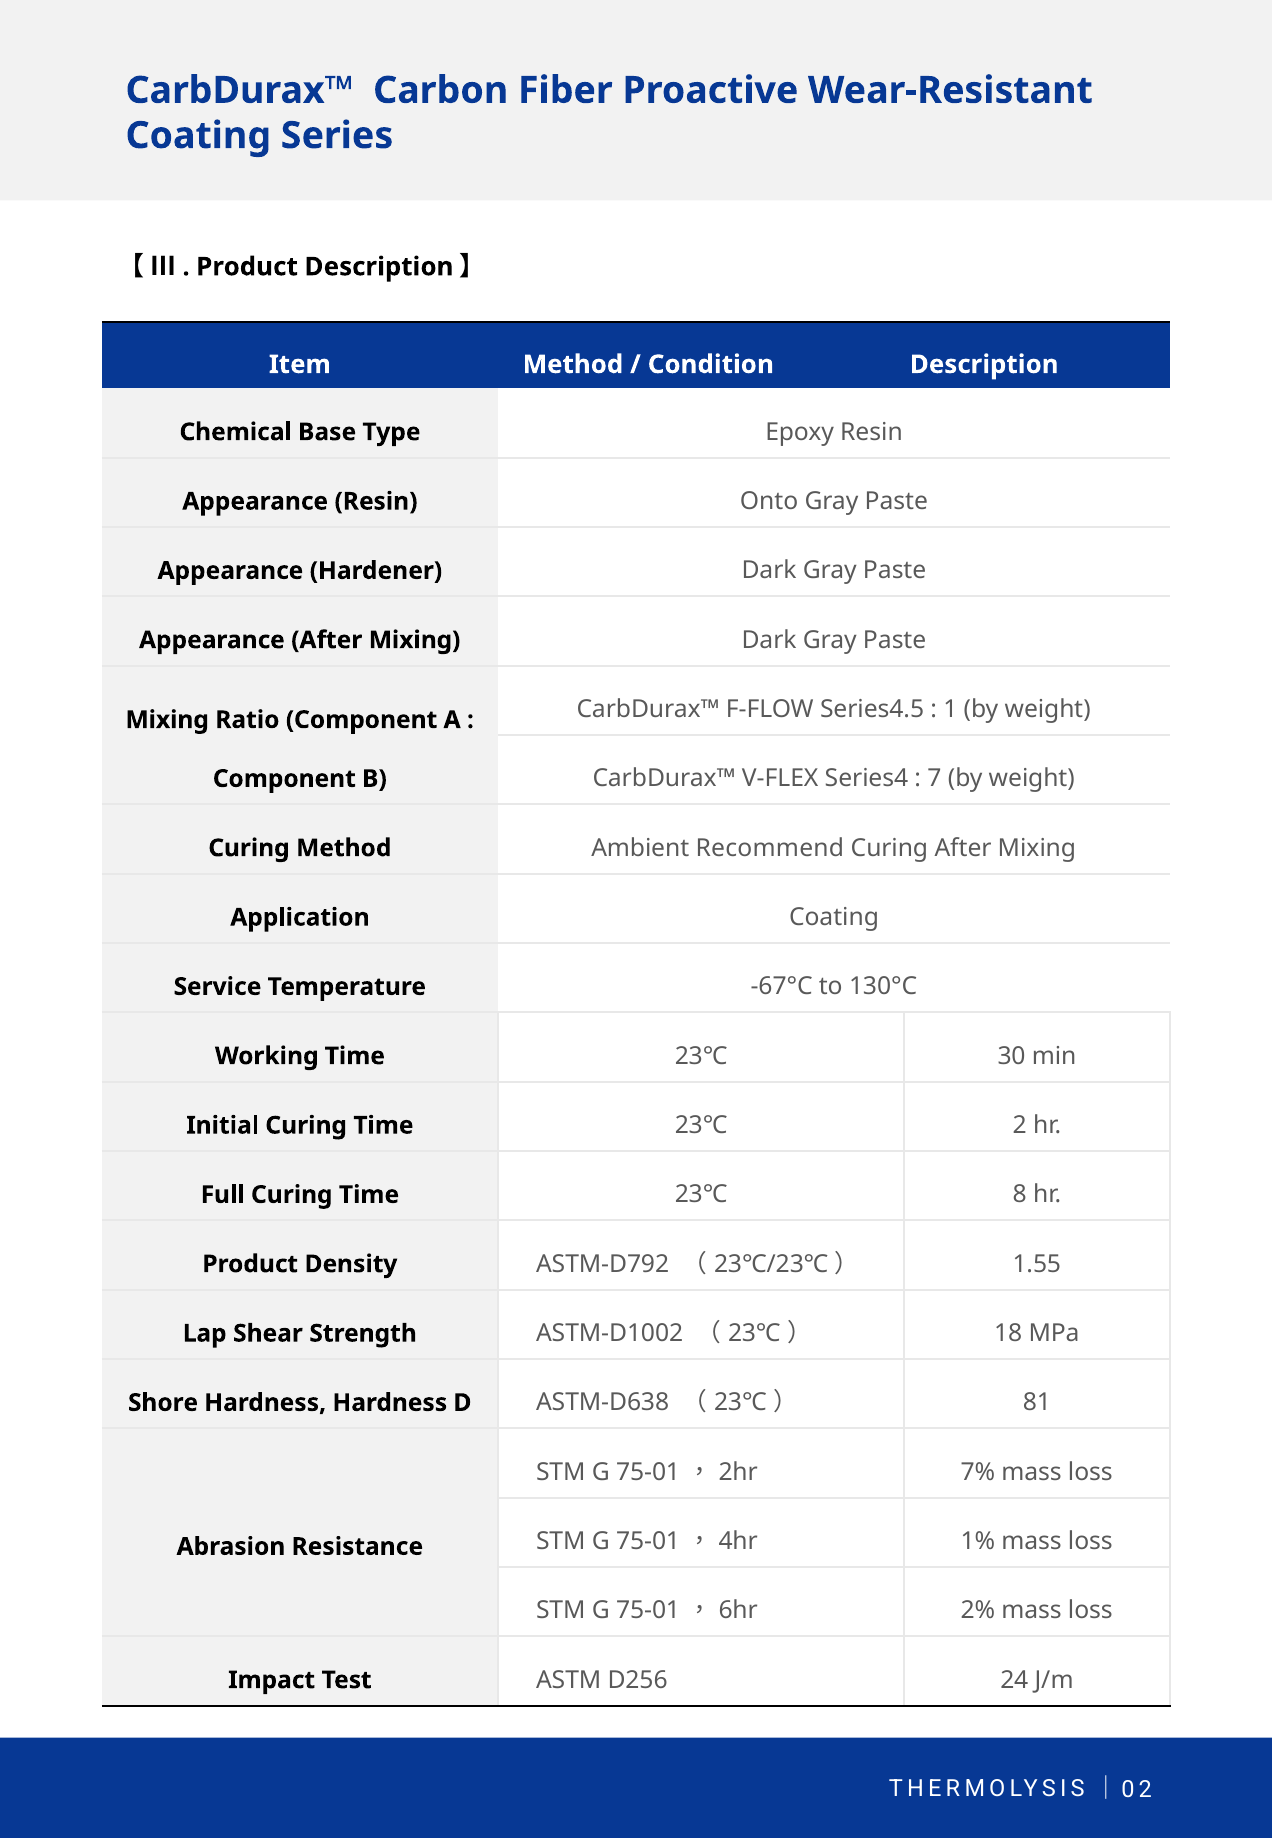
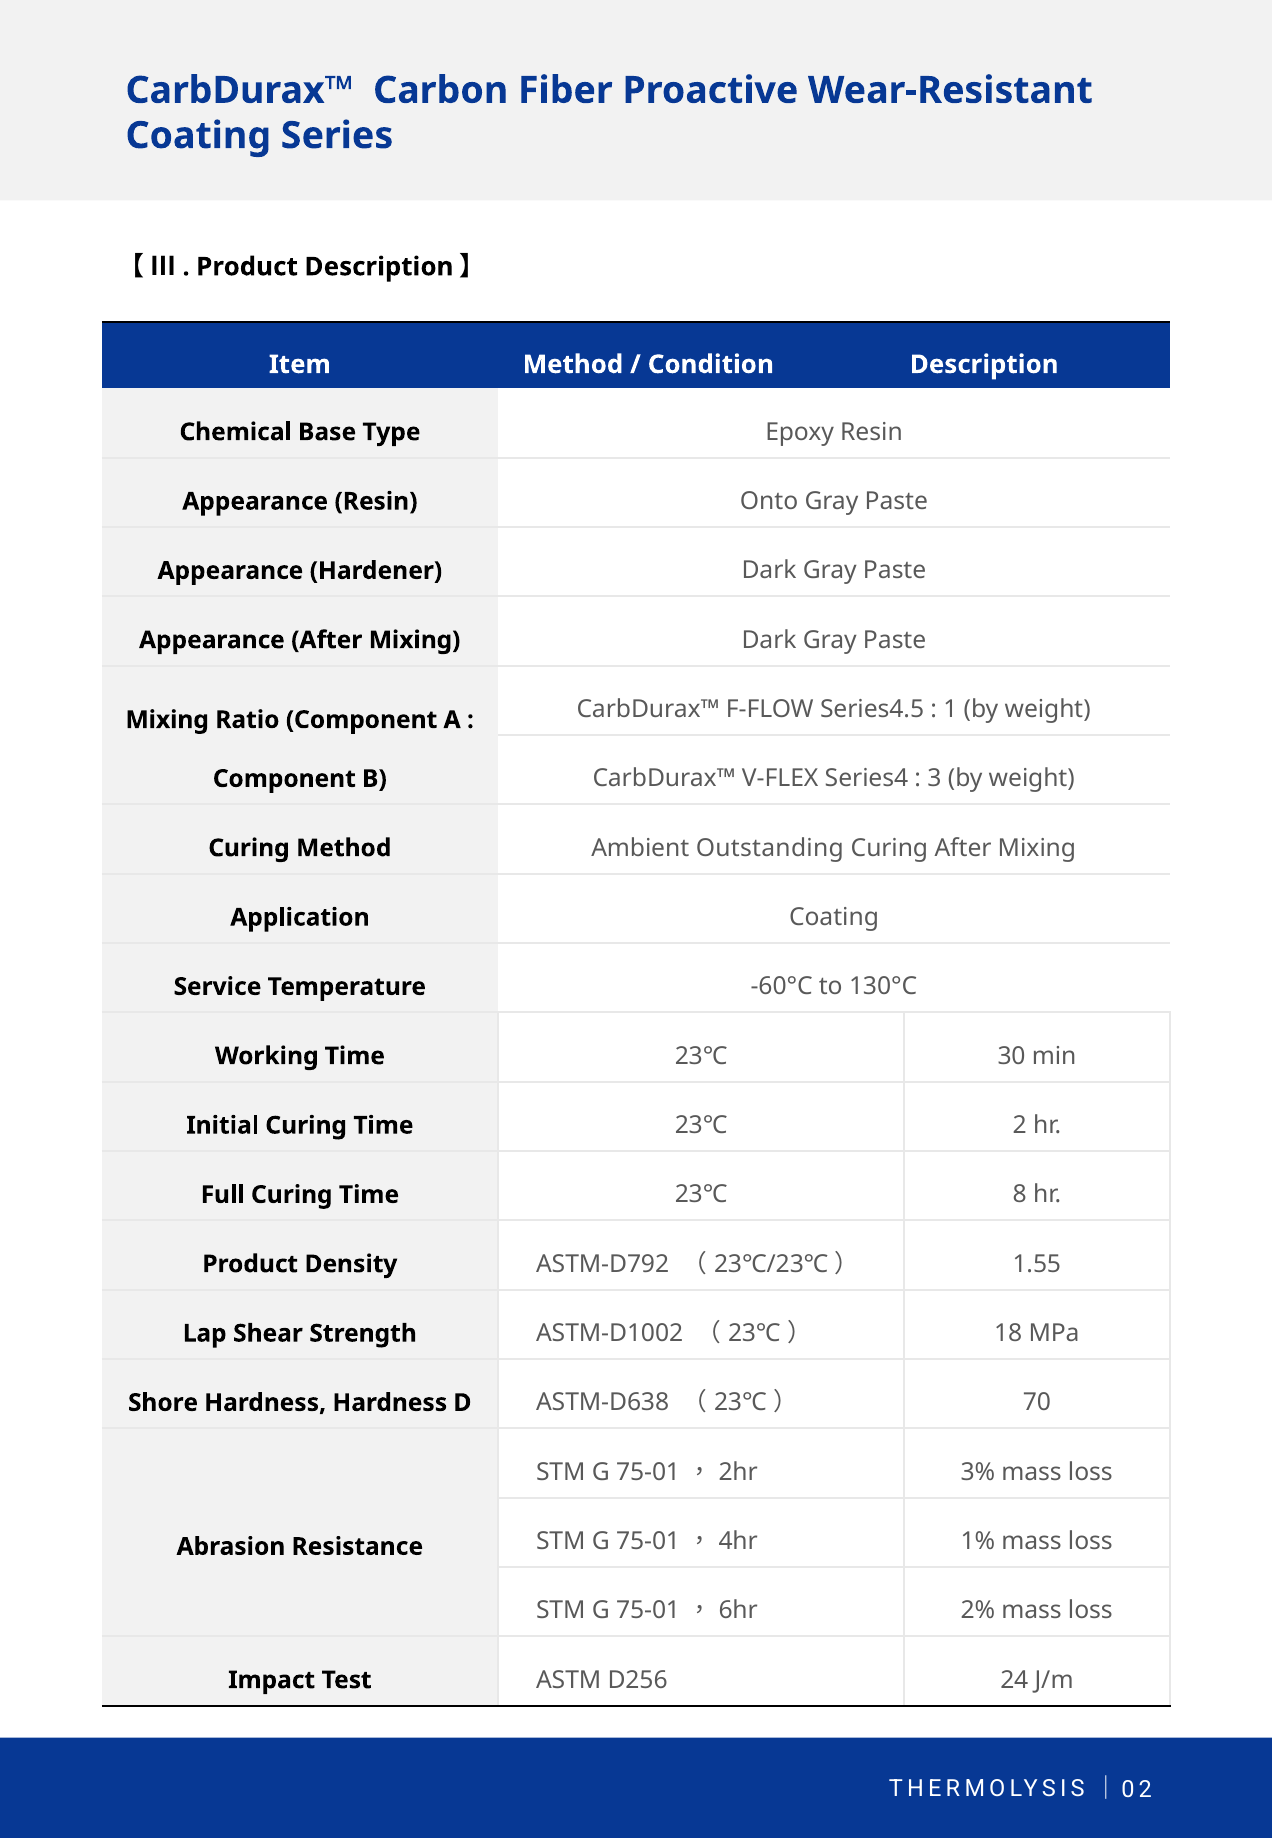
7: 7 -> 3 (935, 778)
Recommend: Recommend -> Outstanding (770, 848)
-67°C: -67°C -> -60°C (782, 986)
81: 81 -> 70 (1037, 1402)
7%: 7% -> 3% (978, 1472)
